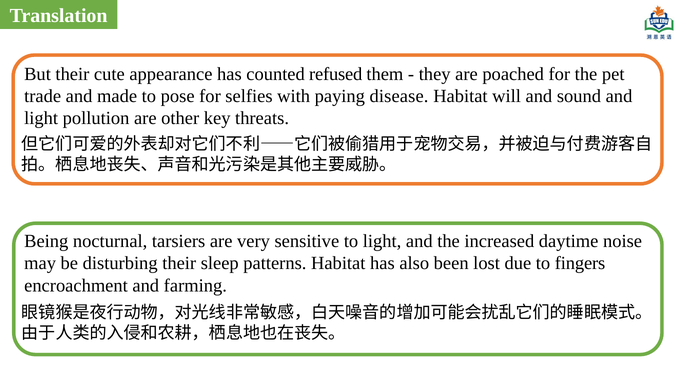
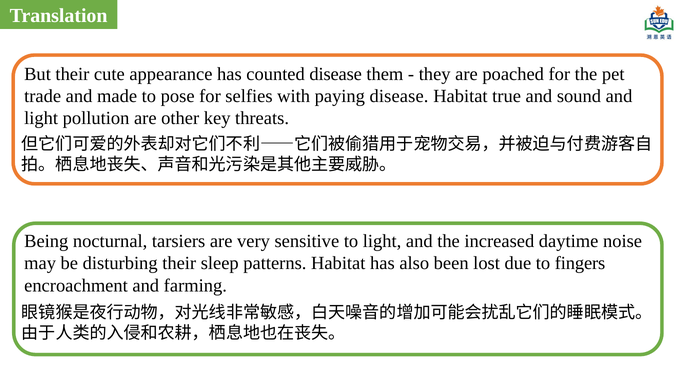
counted refused: refused -> disease (336, 74)
will: will -> true (507, 96)
